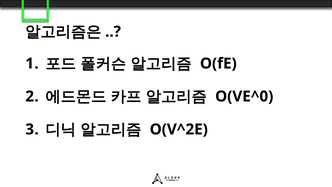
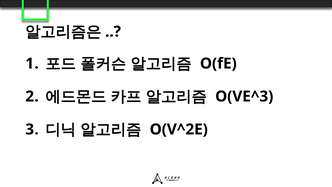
O(VE^0: O(VE^0 -> O(VE^3 (244, 96)
